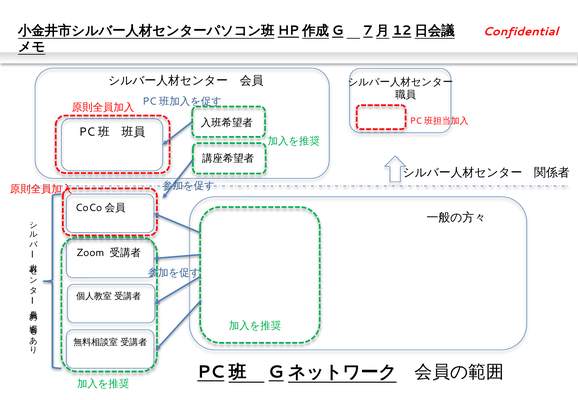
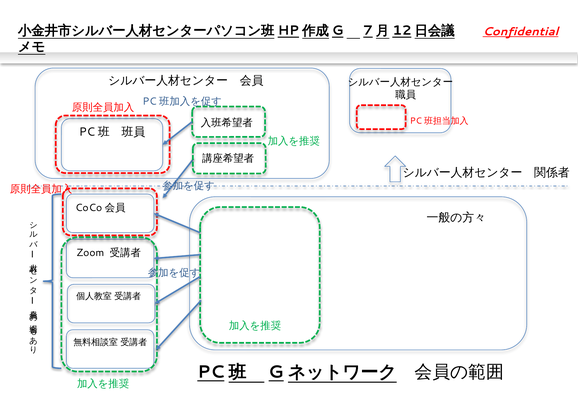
Confidential underline: none -> present (521, 32)
